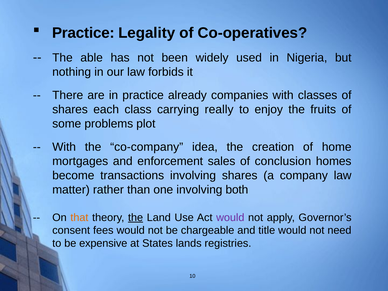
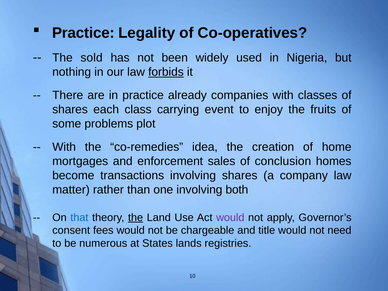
able: able -> sold (92, 58)
forbids underline: none -> present (166, 72)
really: really -> event (219, 110)
co-company: co-company -> co-remedies (147, 147)
that colour: orange -> blue (79, 217)
expensive: expensive -> numerous (103, 243)
